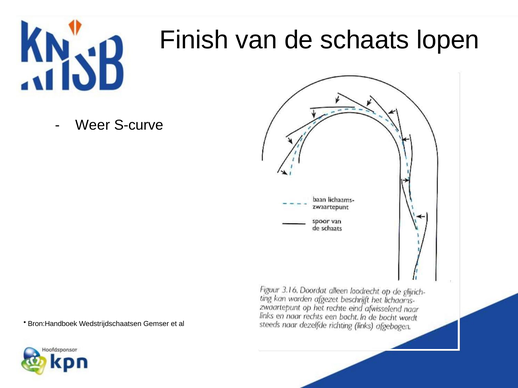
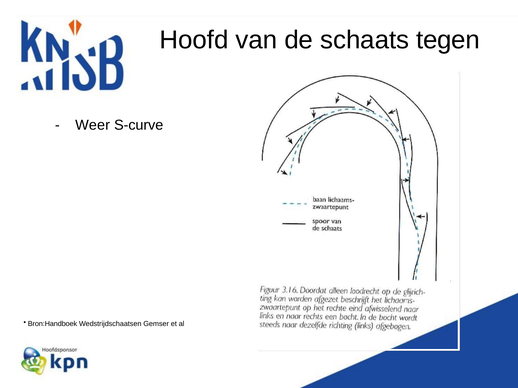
Finish: Finish -> Hoofd (194, 40)
lopen: lopen -> tegen (448, 40)
